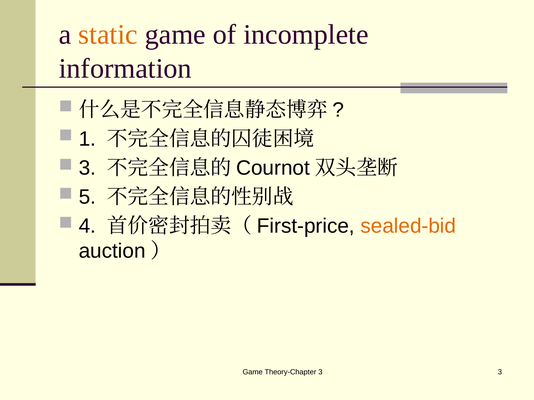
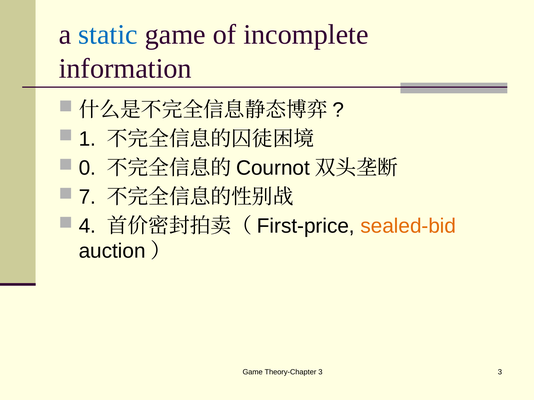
static colour: orange -> blue (108, 35)
3: 3 -> 0 (87, 168)
5: 5 -> 7 (87, 197)
